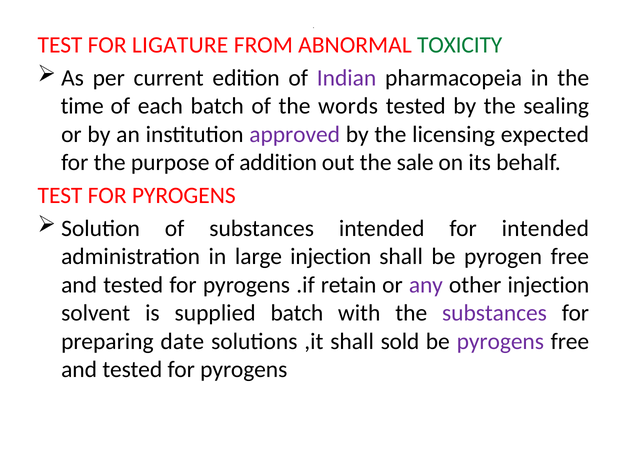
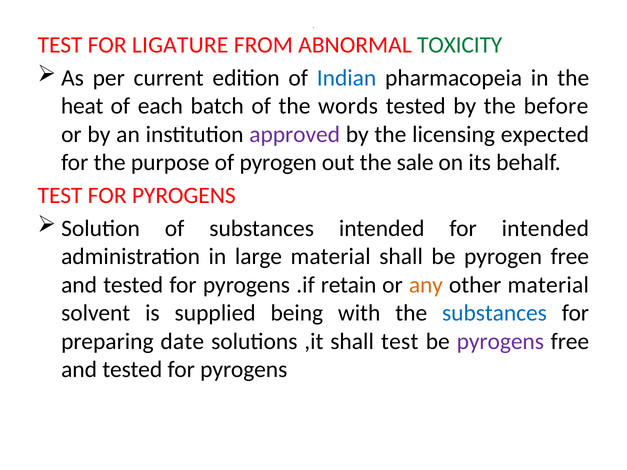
Indian colour: purple -> blue (347, 78)
time: time -> heat (82, 106)
sealing: sealing -> before (556, 106)
of addition: addition -> pyrogen (278, 163)
large injection: injection -> material (331, 257)
any colour: purple -> orange (426, 285)
other injection: injection -> material (548, 285)
supplied batch: batch -> being (297, 313)
substances colour: purple -> blue (495, 313)
shall sold: sold -> test (400, 342)
